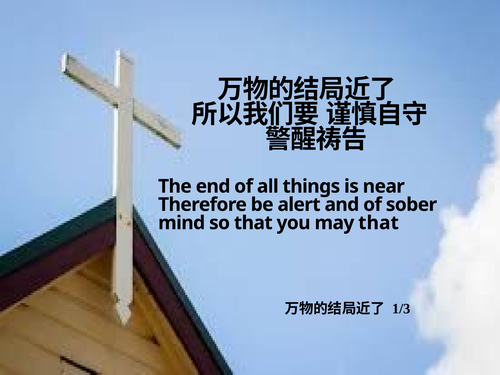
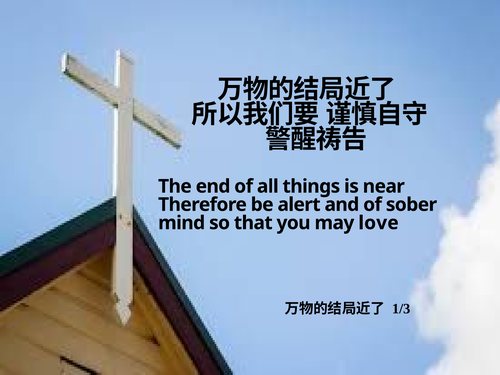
may that: that -> love (378, 223)
